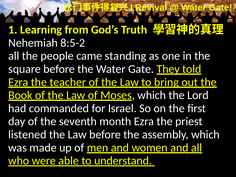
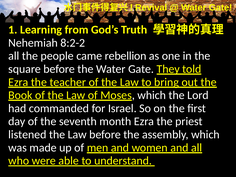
8:5-2: 8:5-2 -> 8:2-2 (73, 43)
standing: standing -> rebellion (126, 56)
